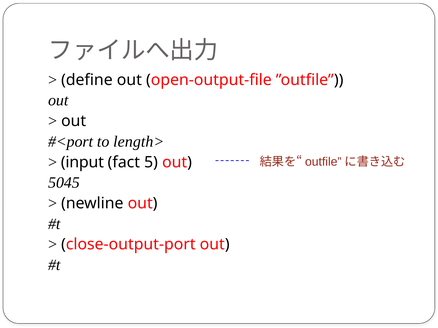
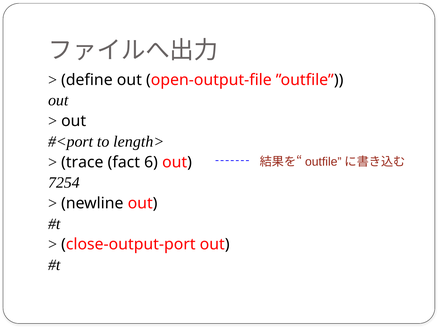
input: input -> trace (82, 162)
5: 5 -> 6 (151, 162)
5045: 5045 -> 7254 (64, 183)
